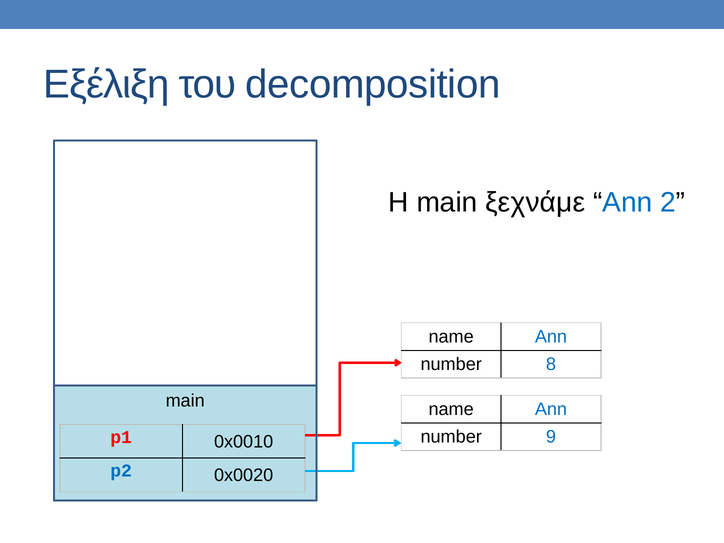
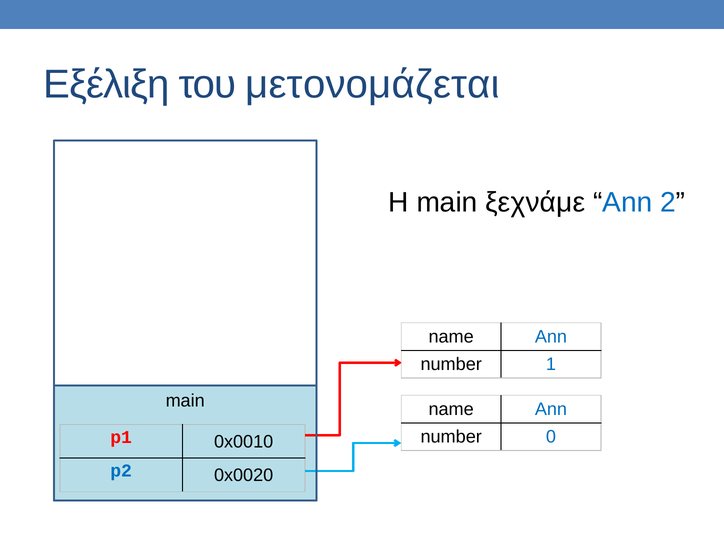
decomposition: decomposition -> μετονομάζεται (373, 84)
8: 8 -> 1 (551, 364)
9: 9 -> 0 (551, 437)
